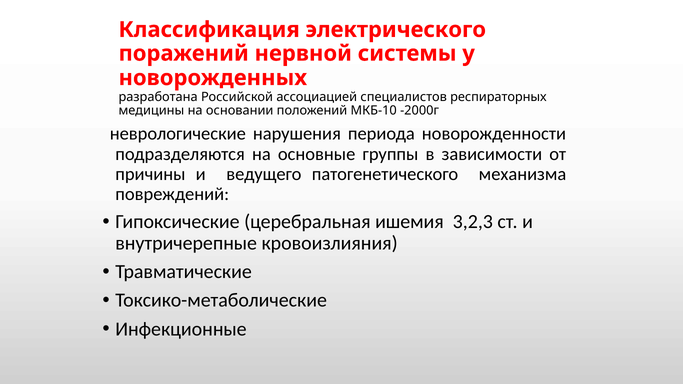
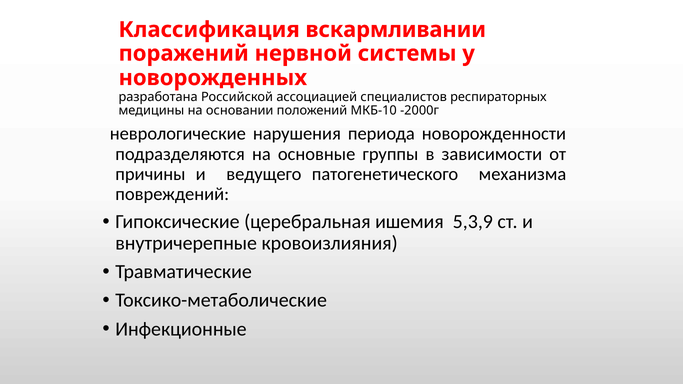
электрического: электрического -> вскармливании (396, 30)
3,2,3: 3,2,3 -> 5,3,9 (473, 222)
